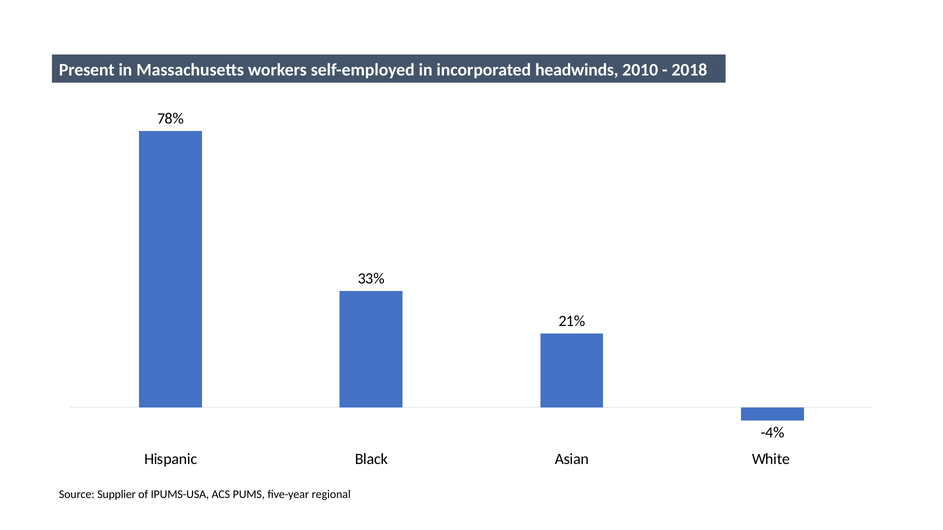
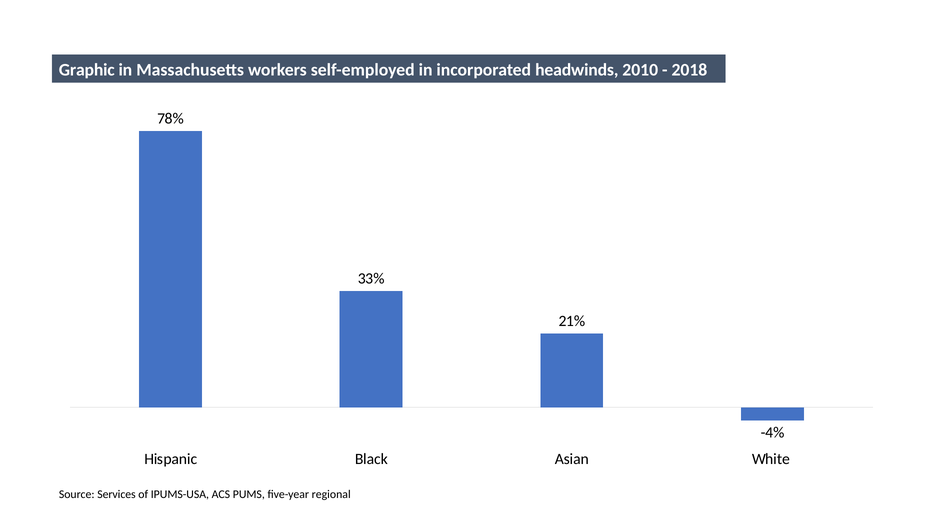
Present: Present -> Graphic (87, 70)
Supplier: Supplier -> Services (116, 495)
